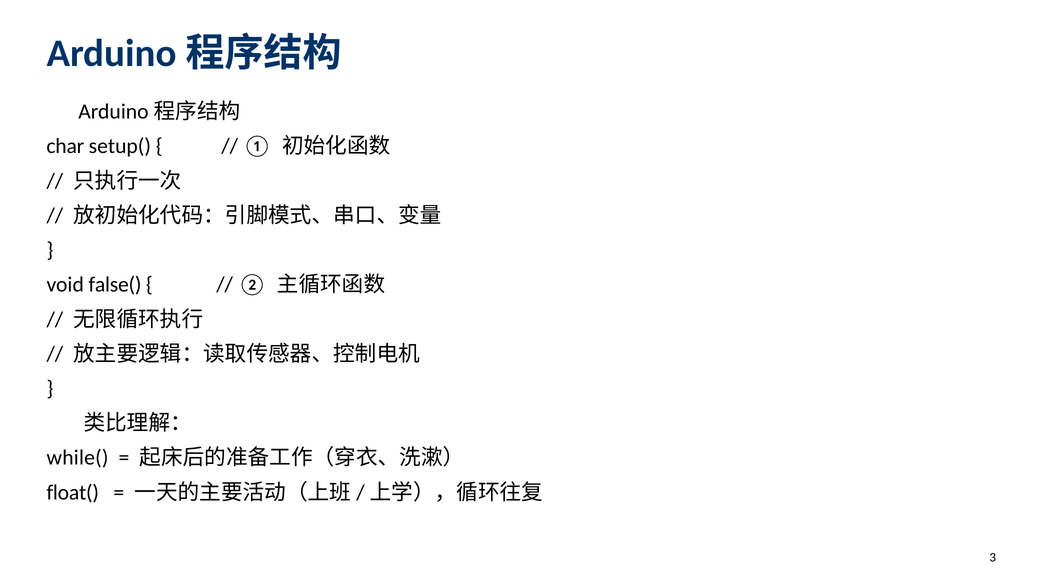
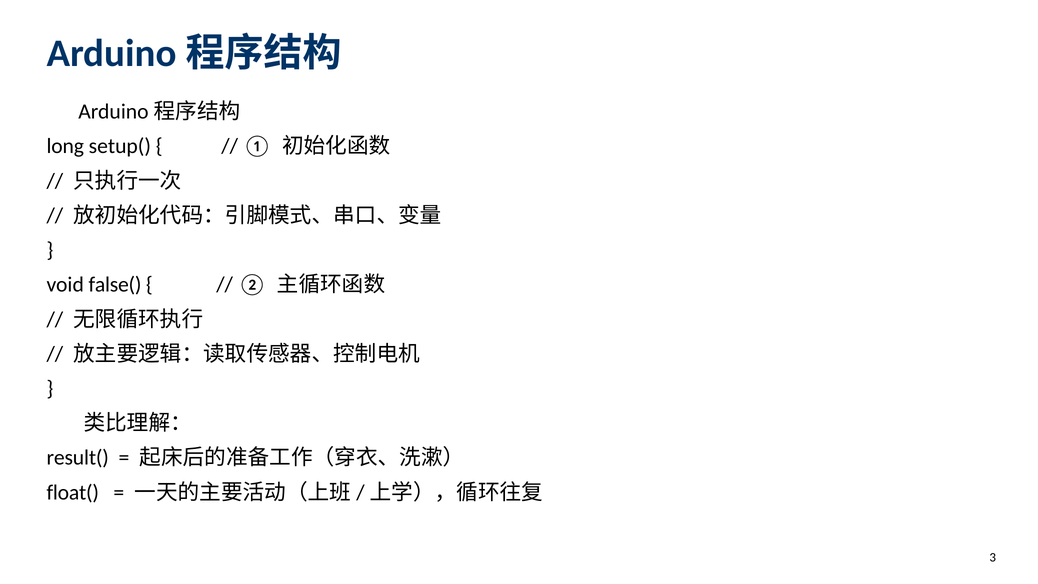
char: char -> long (65, 146)
while(: while( -> result( (78, 458)
